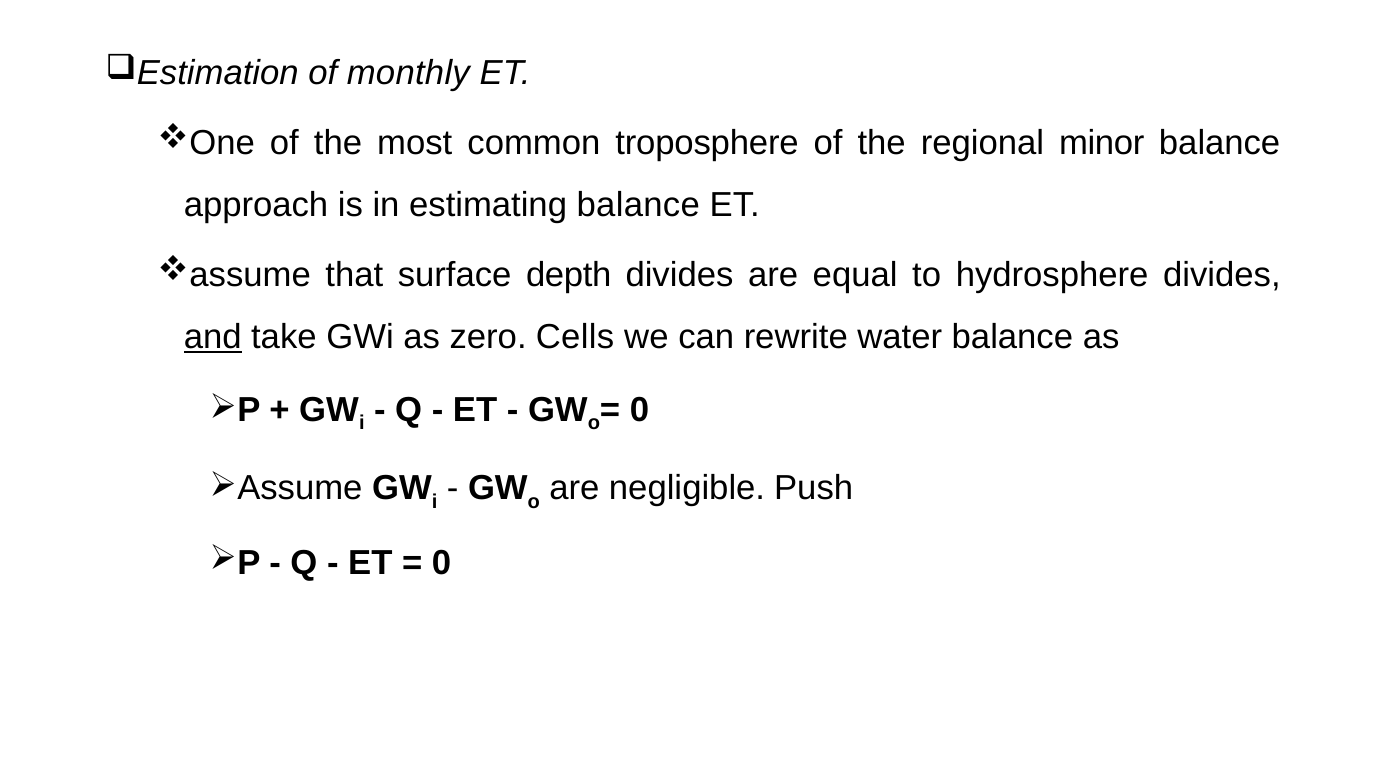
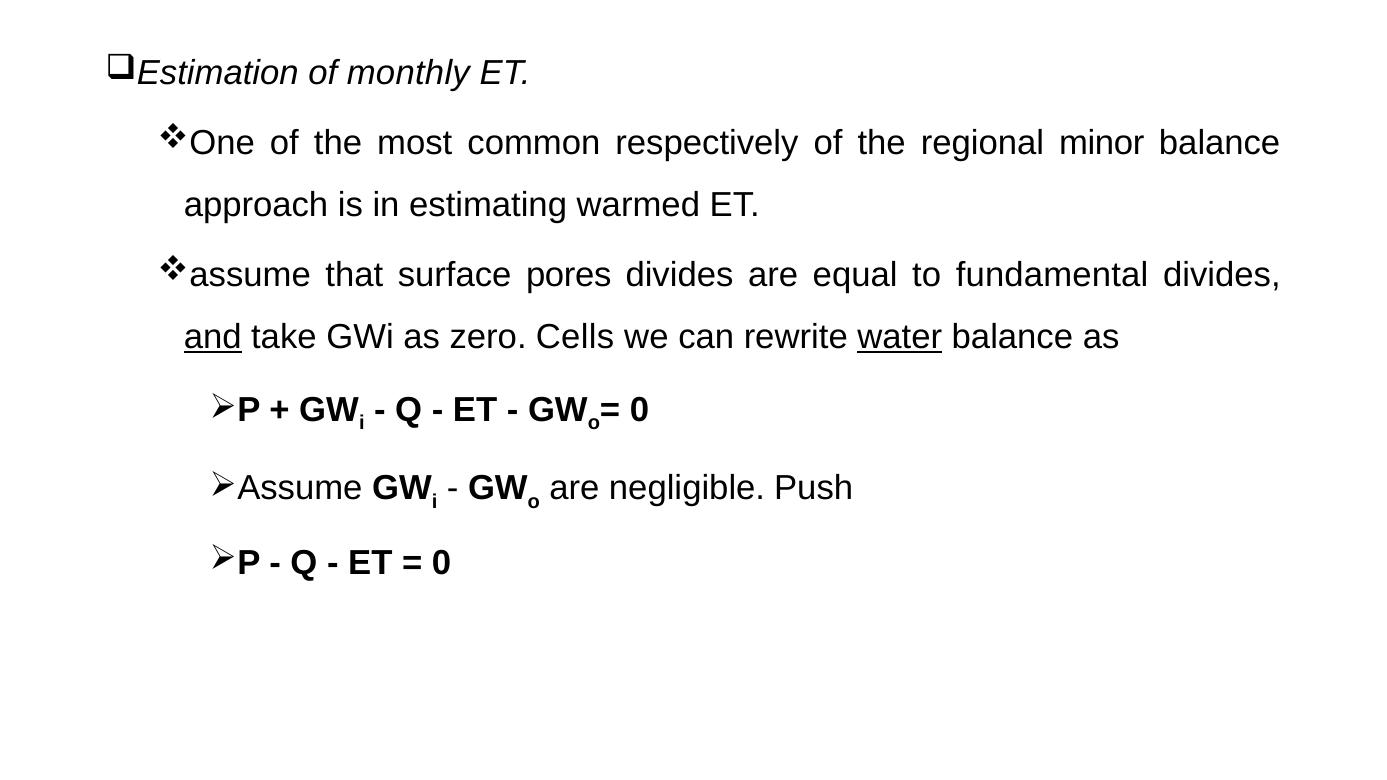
troposphere: troposphere -> respectively (707, 143)
estimating balance: balance -> warmed (638, 205)
depth: depth -> pores (569, 275)
hydrosphere: hydrosphere -> fundamental (1052, 275)
water underline: none -> present (900, 337)
